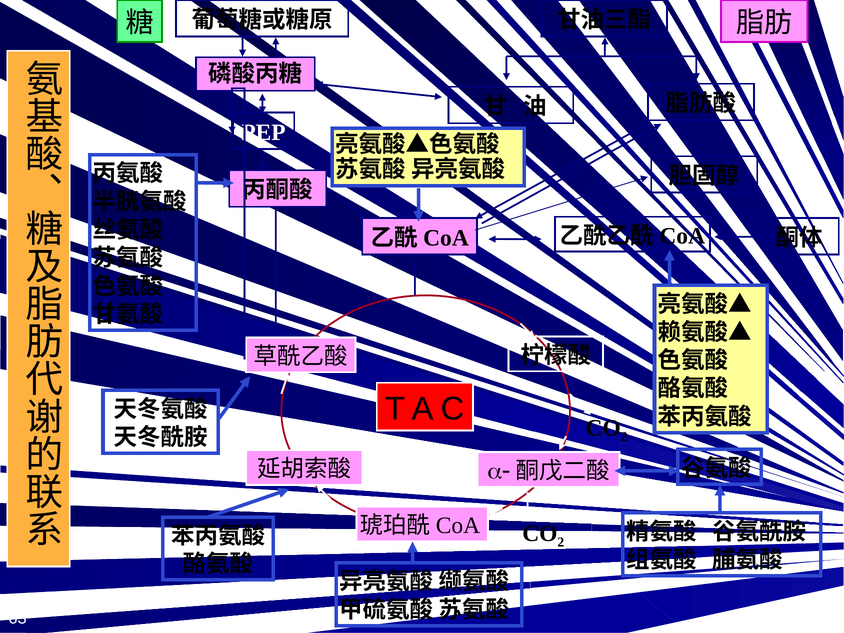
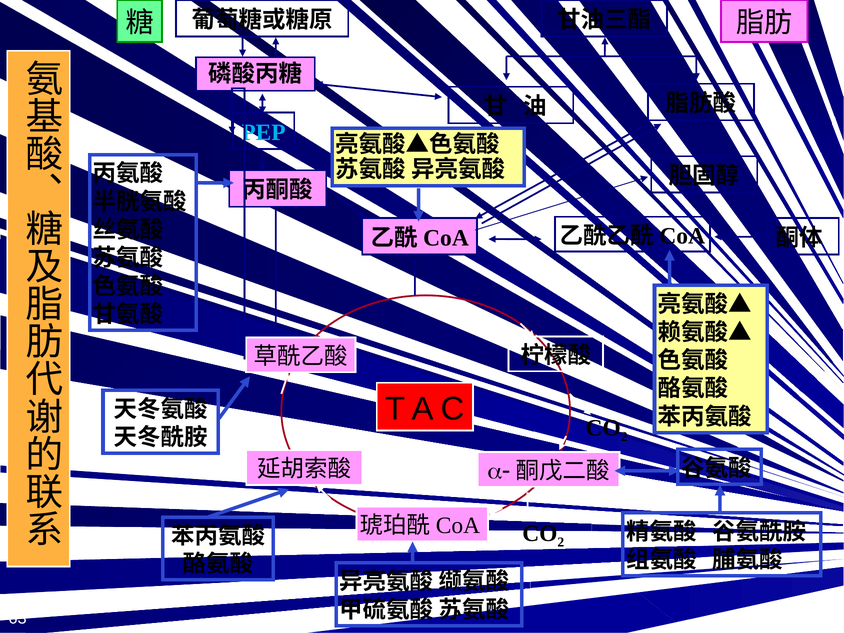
PEP colour: white -> light blue (264, 132)
